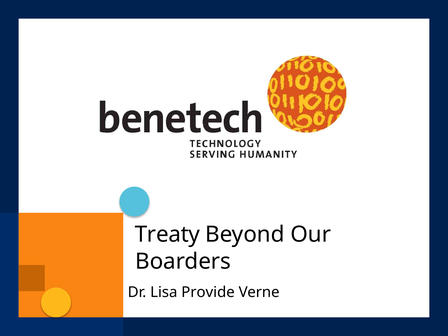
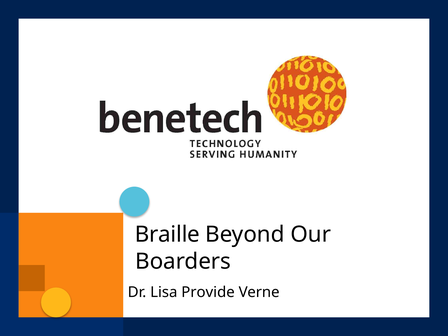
Treaty: Treaty -> Braille (167, 235)
